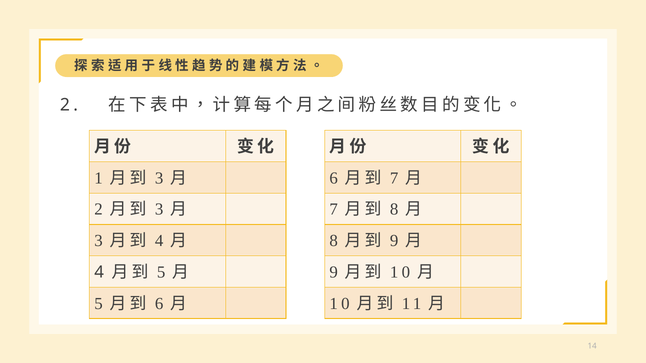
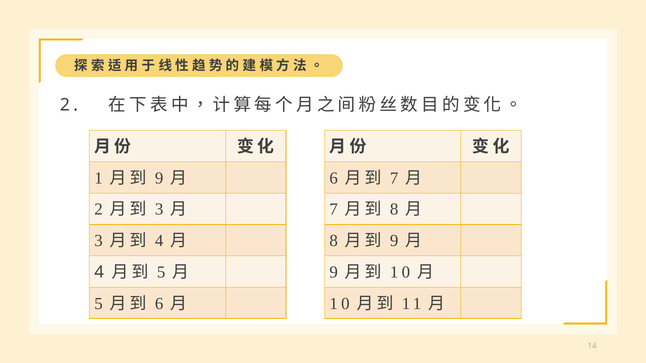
3: 3 -> 9 (159, 178)
